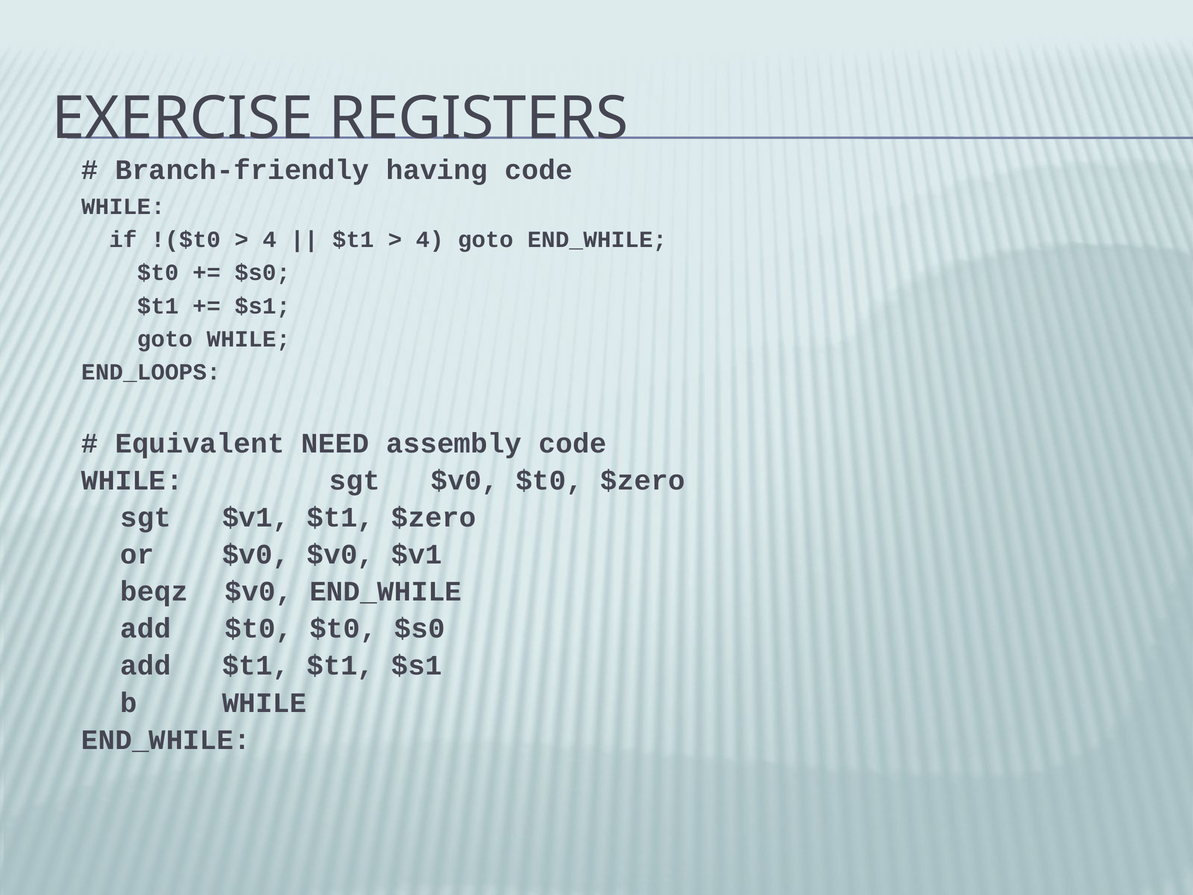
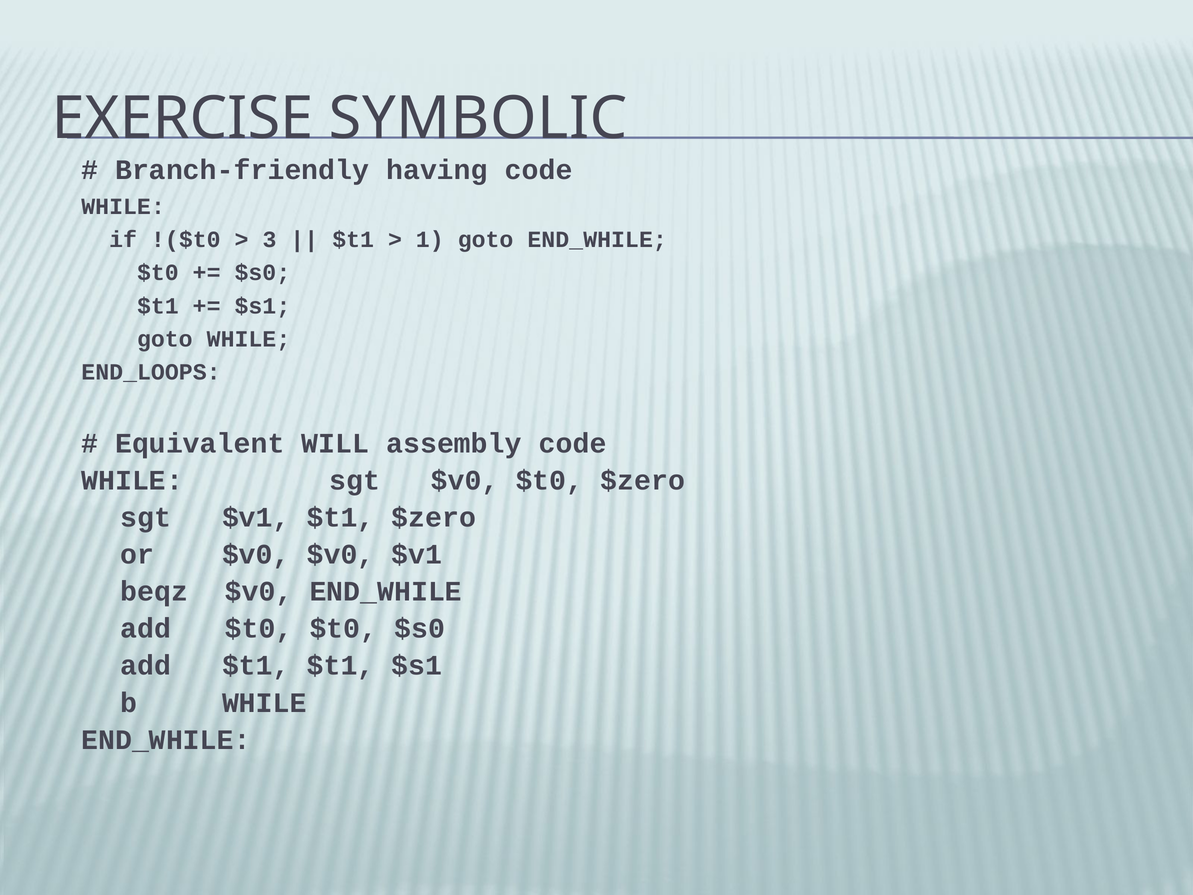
REGISTERS: REGISTERS -> SYMBOLIC (478, 118)
4: 4 -> 3 (270, 239)
4: 4 -> 1 (430, 239)
NEED: NEED -> WILL (335, 443)
